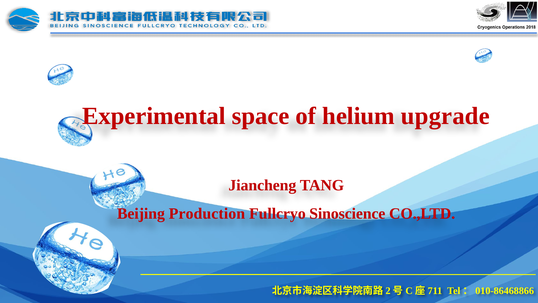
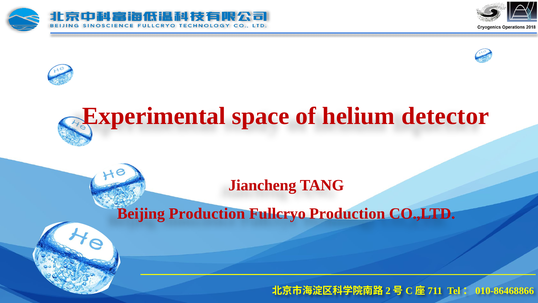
upgrade: upgrade -> detector (445, 116)
Fullcryo Sinoscience: Sinoscience -> Production (347, 213)
